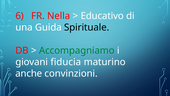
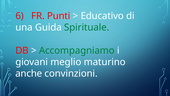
Nella: Nella -> Punti (59, 16)
Spirituale colour: black -> green (87, 27)
fiducia: fiducia -> meglio (66, 62)
